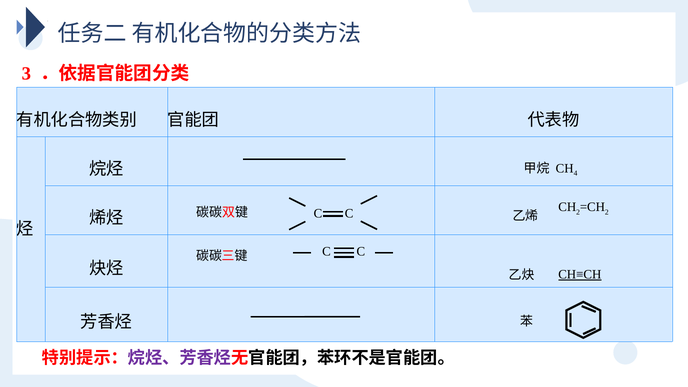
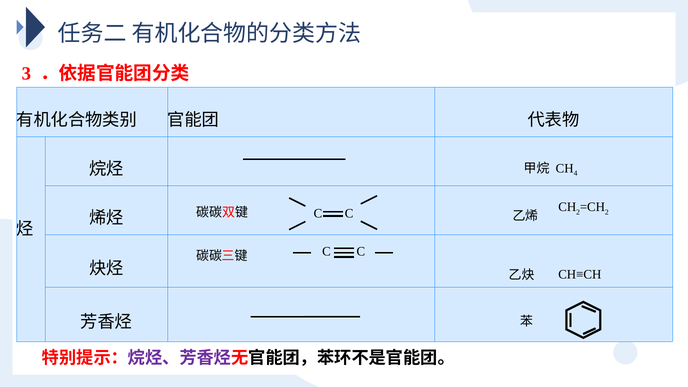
CH≡CH underline: present -> none (580, 274)
